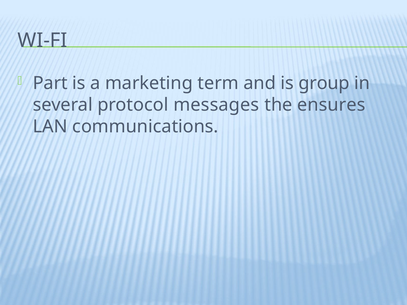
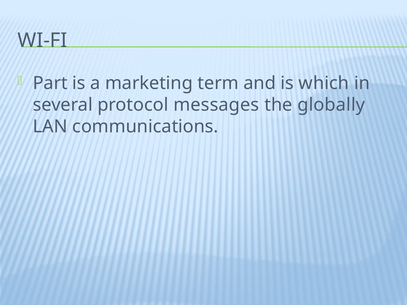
group: group -> which (324, 83)
ensures: ensures -> globally (331, 105)
